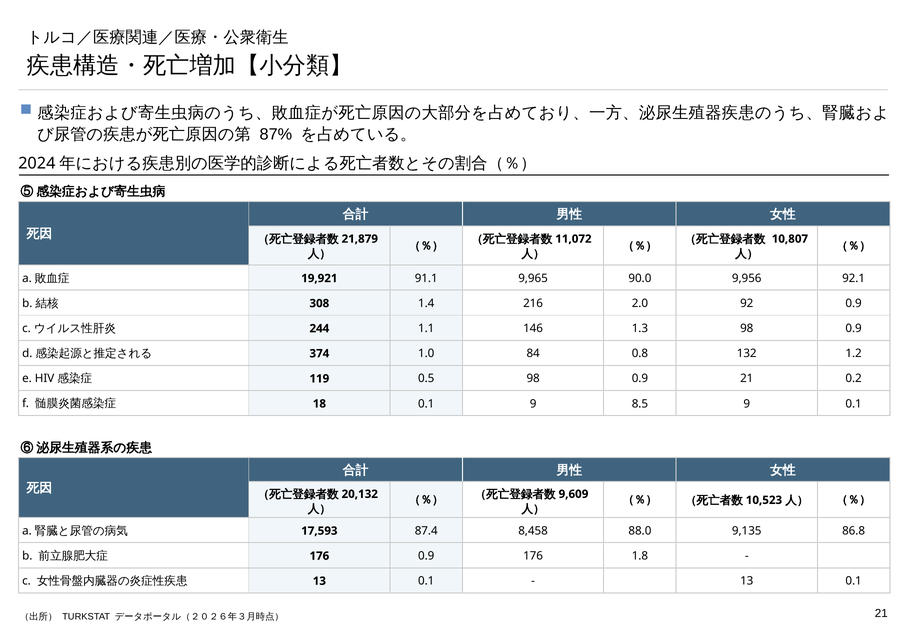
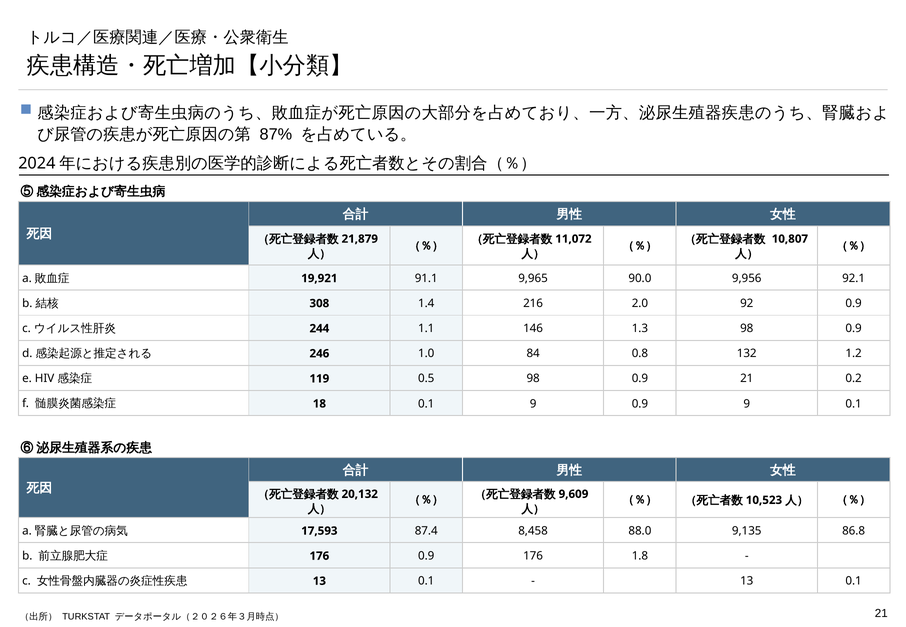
374: 374 -> 246 (319, 354)
9 8.5: 8.5 -> 0.9 (640, 404)
